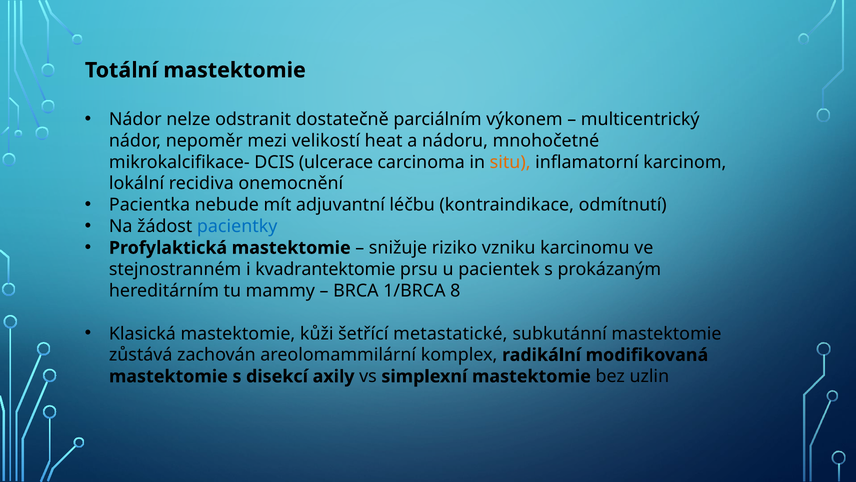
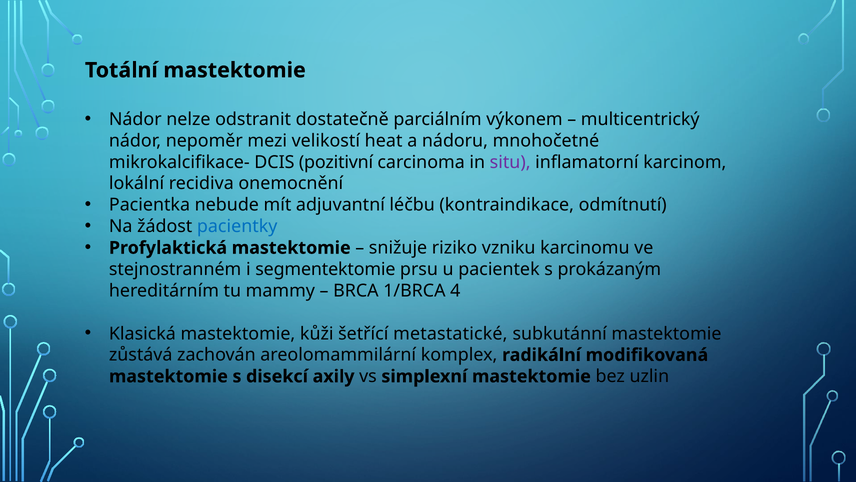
ulcerace: ulcerace -> pozitivní (336, 162)
situ colour: orange -> purple (510, 162)
kvadrantektomie: kvadrantektomie -> segmentektomie (325, 269)
8: 8 -> 4 (455, 290)
